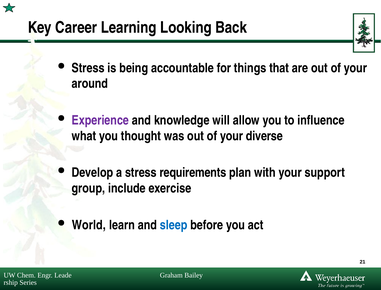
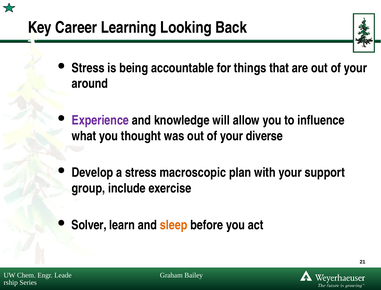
requirements: requirements -> macroscopic (193, 173)
World: World -> Solver (89, 225)
sleep colour: blue -> orange (174, 225)
